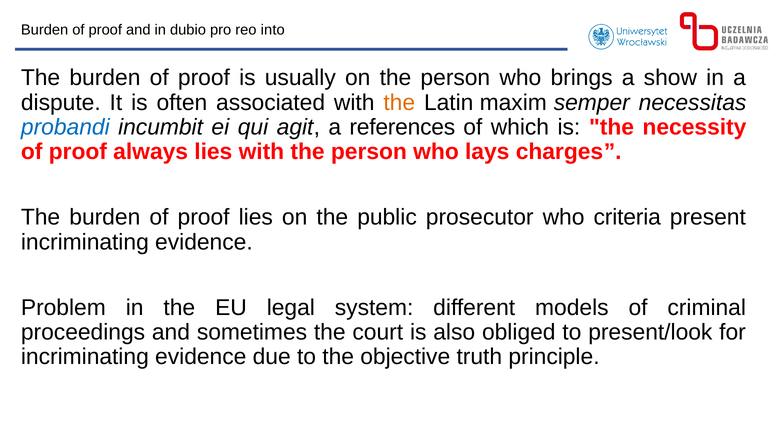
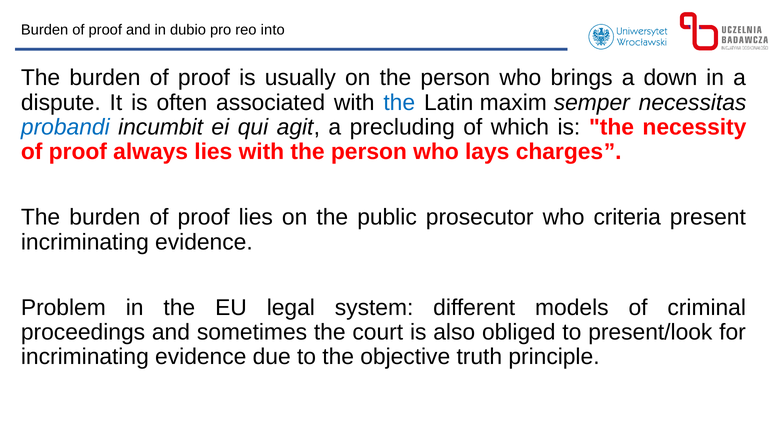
show: show -> down (670, 78)
the colour: orange -> blue (399, 103)
references: references -> precluding (402, 127)
